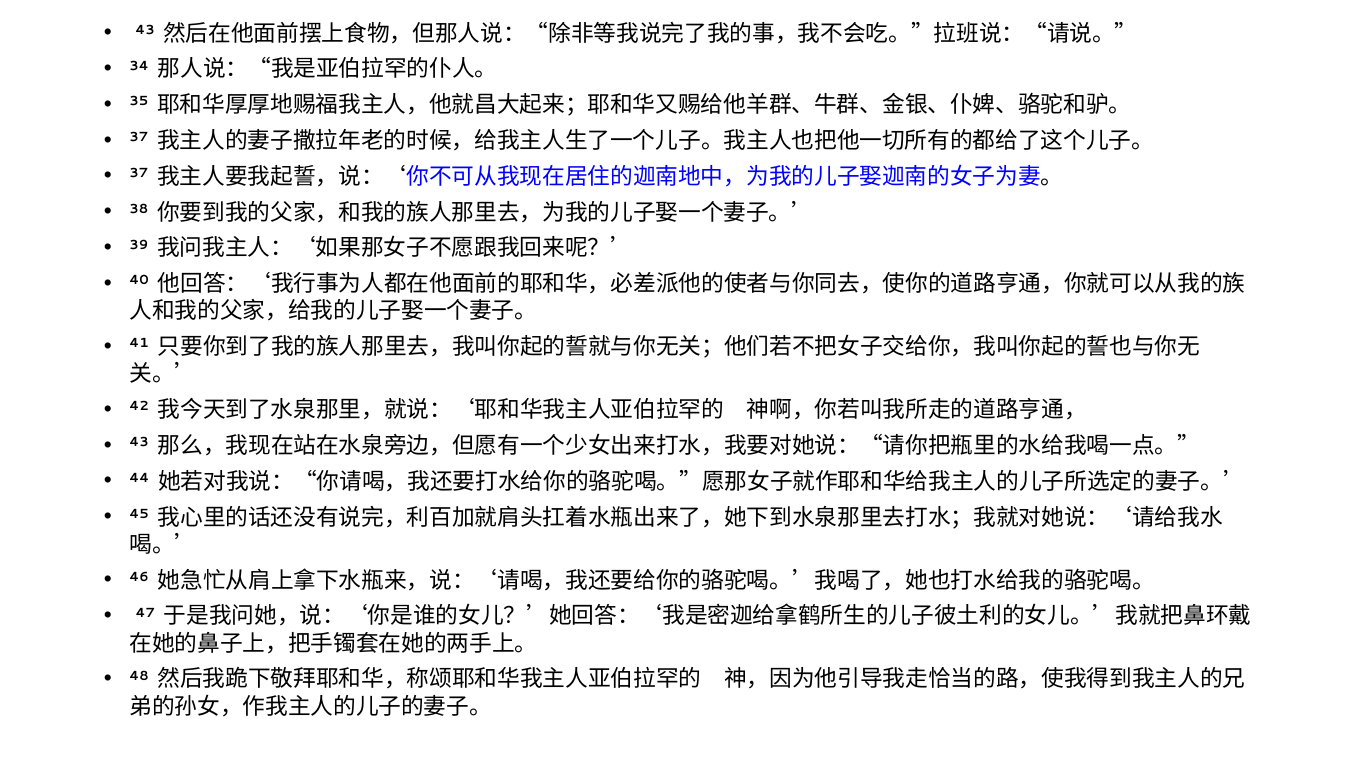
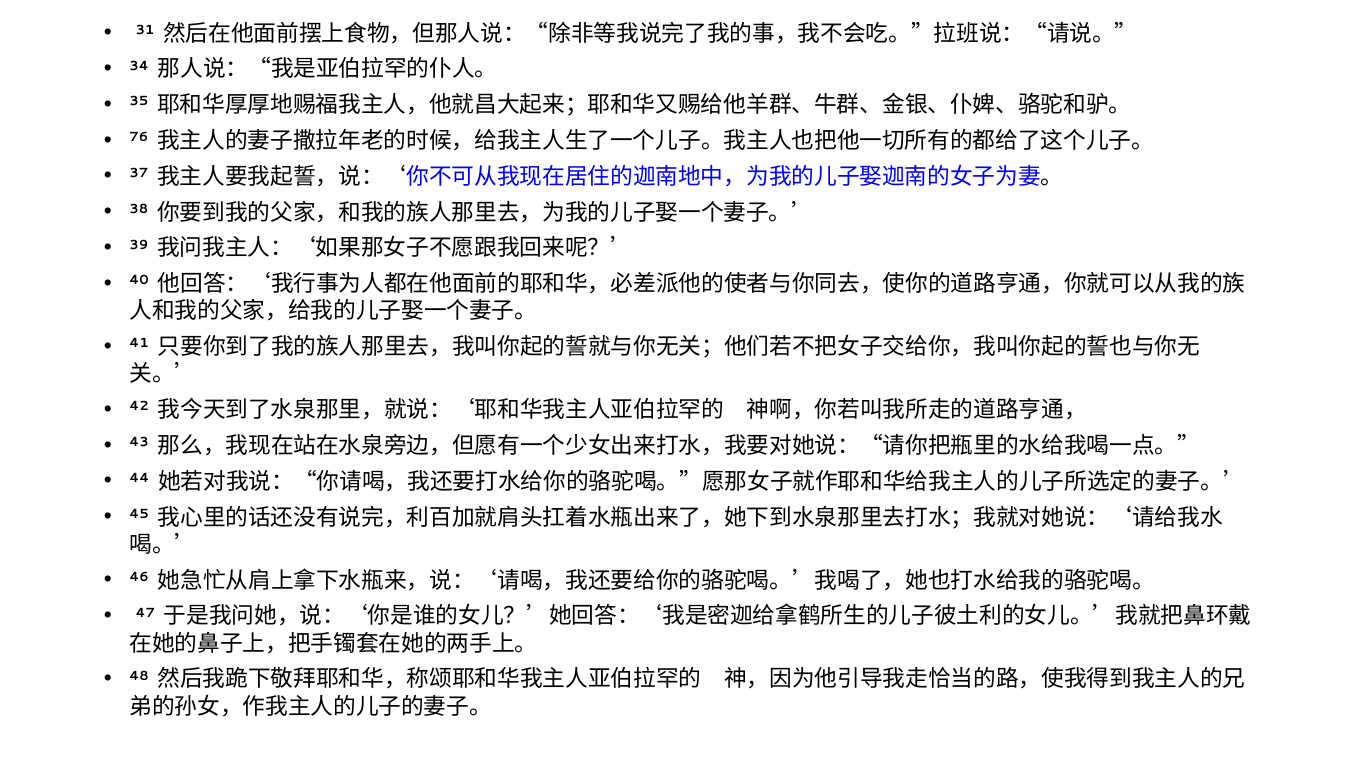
43: 43 -> 31 (145, 30)
37: 37 -> 76 (139, 137)
